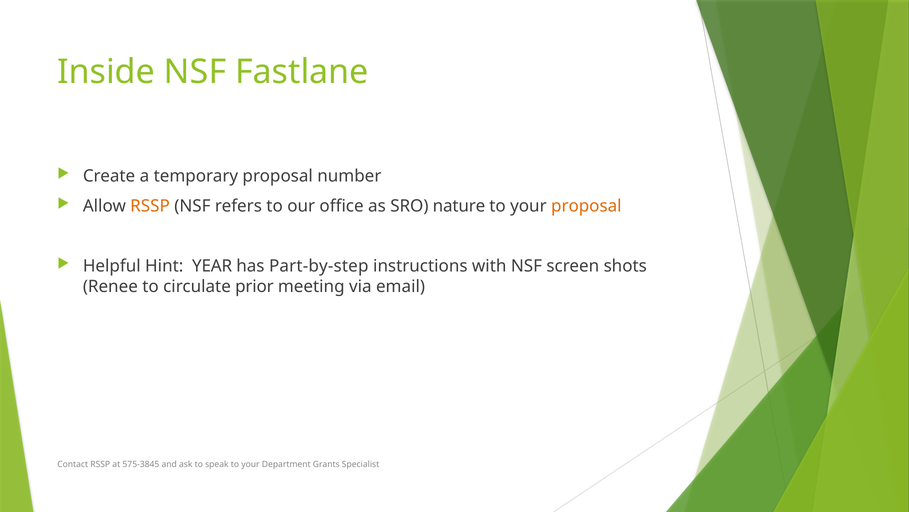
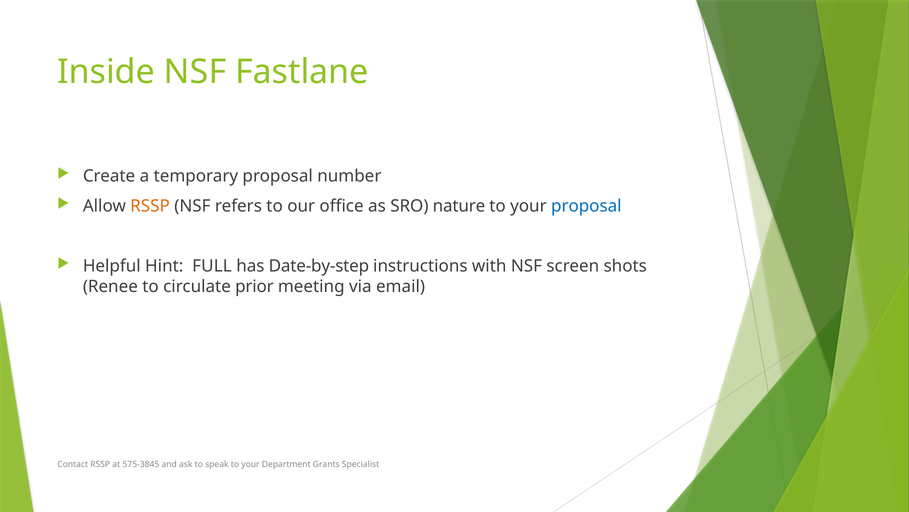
proposal colour: orange -> blue (586, 206)
YEAR: YEAR -> FULL (212, 266)
Part-by-step: Part-by-step -> Date-by-step (319, 266)
